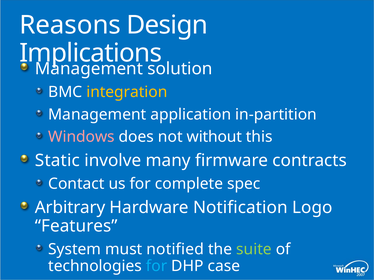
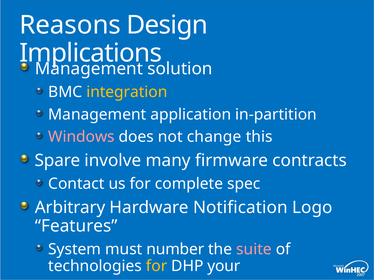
without: without -> change (214, 137)
Static: Static -> Spare (58, 161)
notified: notified -> number (175, 250)
suite colour: light green -> pink (254, 250)
for colour: light blue -> yellow (157, 266)
case: case -> your (224, 266)
